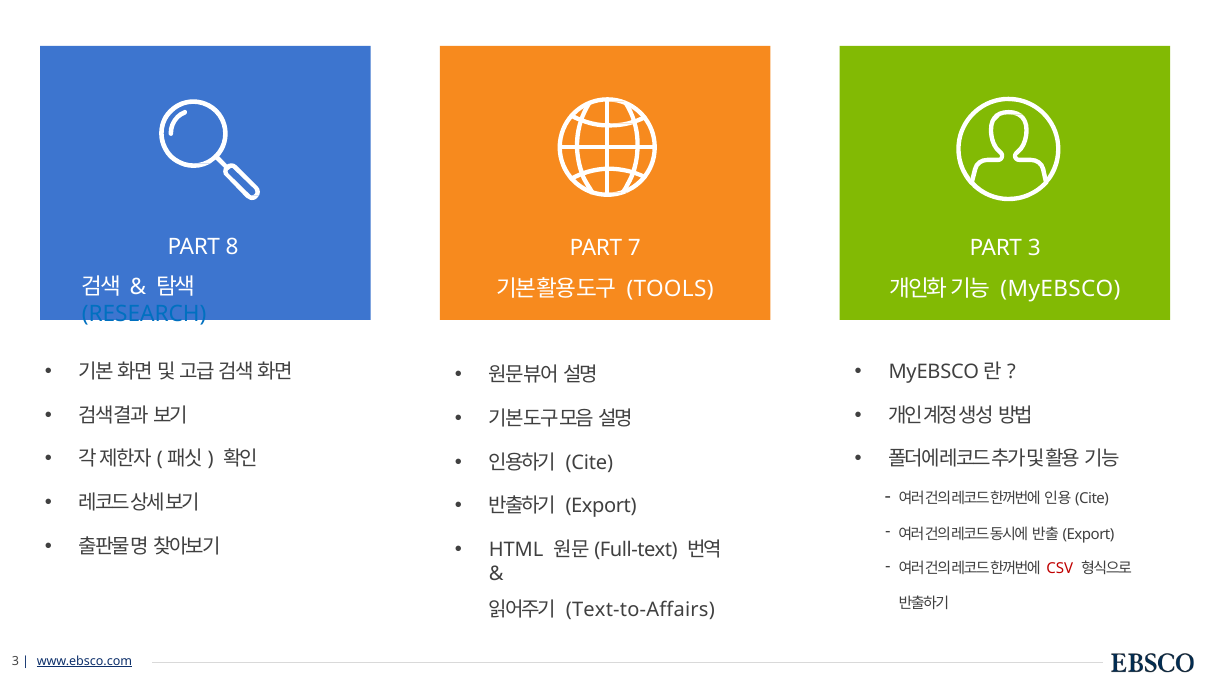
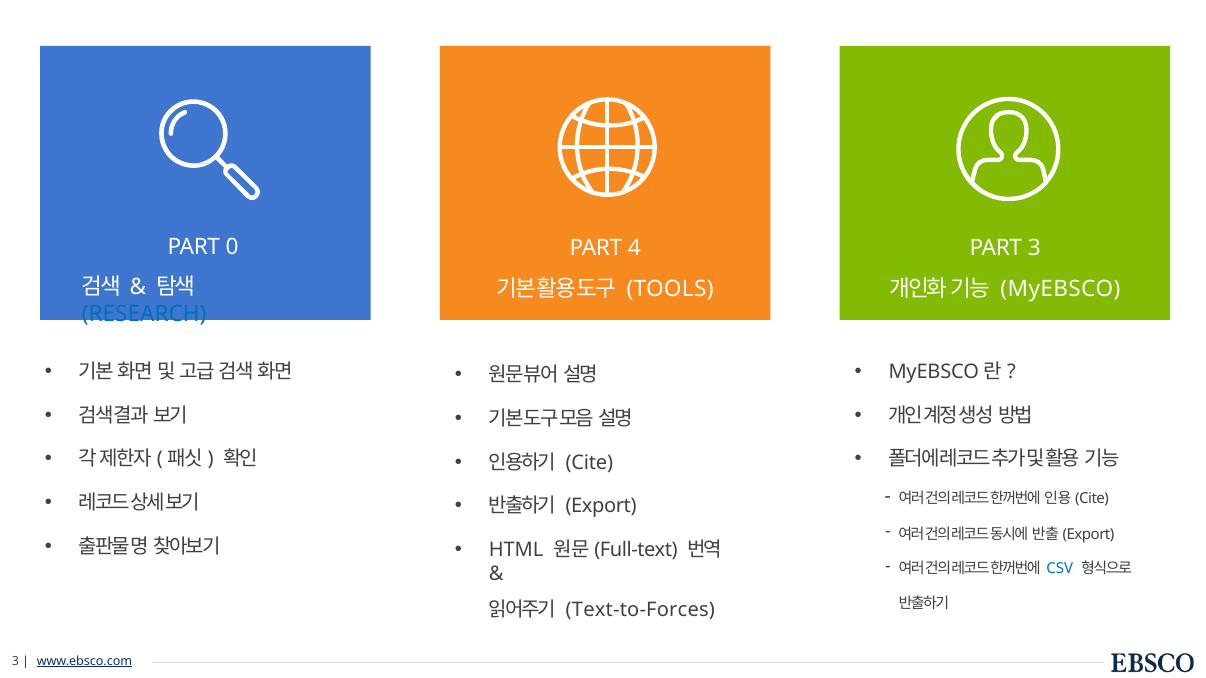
8: 8 -> 0 (232, 247)
7: 7 -> 4 (634, 249)
CSV colour: red -> blue (1060, 569)
Text-to-Affairs: Text-to-Affairs -> Text-to-Forces (640, 611)
